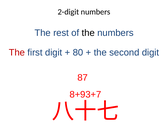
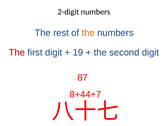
the colour: black -> orange (88, 33)
80: 80 -> 19 (78, 52)
8+93+7: 8+93+7 -> 8+44+7 (85, 94)
